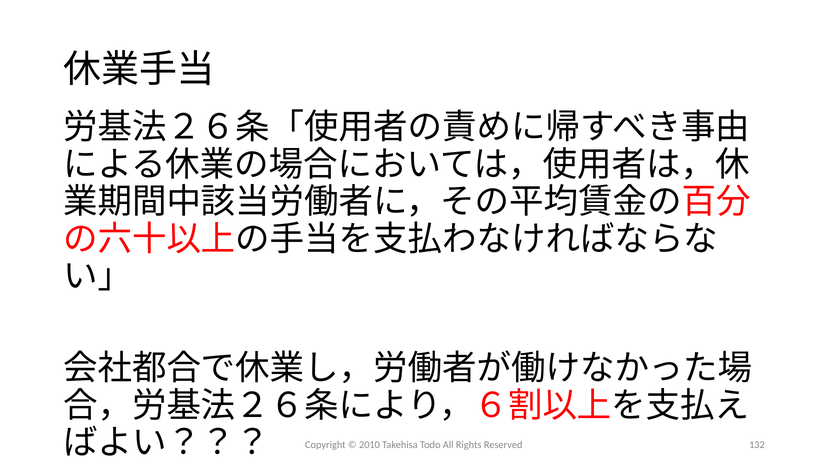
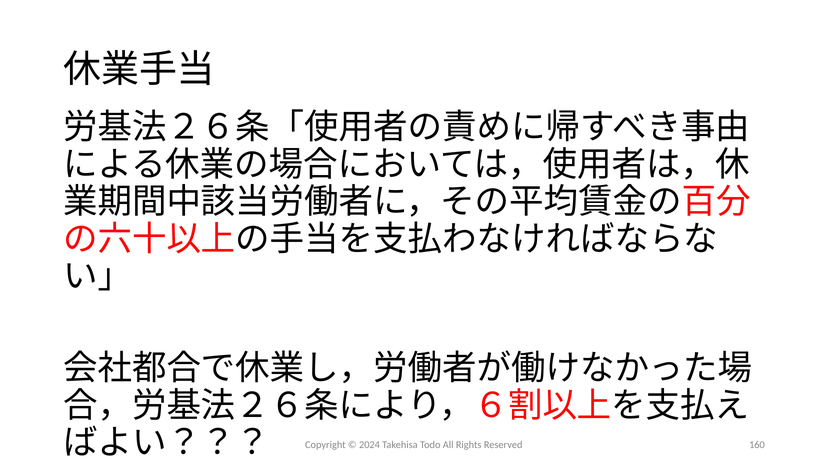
2010: 2010 -> 2024 (369, 445)
132: 132 -> 160 (757, 445)
